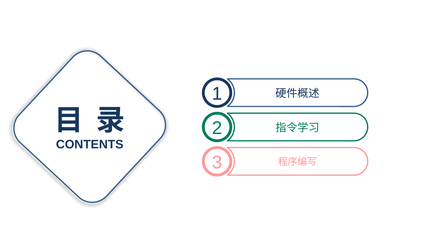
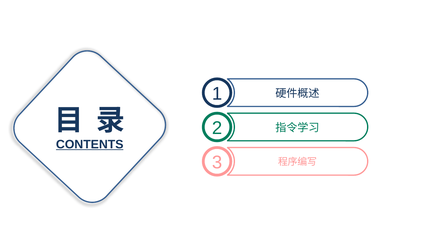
CONTENTS underline: none -> present (90, 144)
